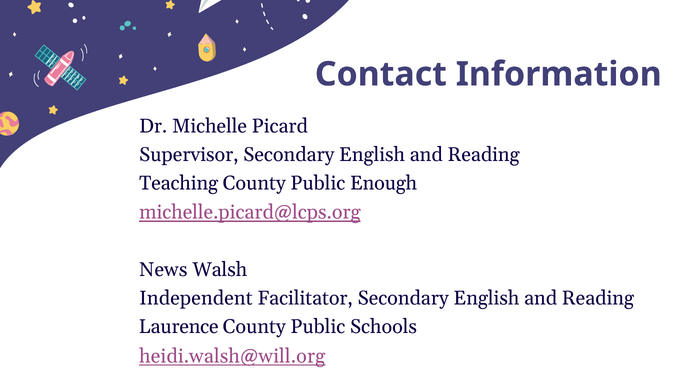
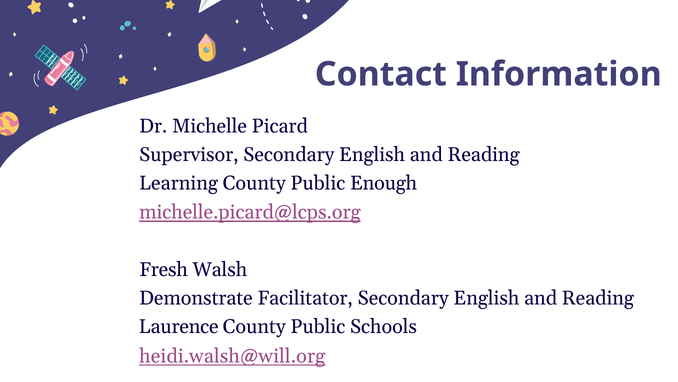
Teaching: Teaching -> Learning (179, 183)
News: News -> Fresh (164, 269)
Independent: Independent -> Demonstrate (196, 298)
